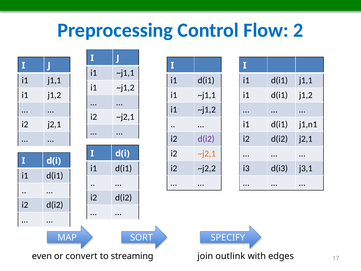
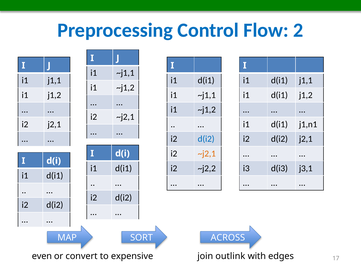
d(i2 colour: purple -> blue (206, 139)
SPECIFY: SPECIFY -> ACROSS (228, 237)
streaming: streaming -> expensive (132, 256)
